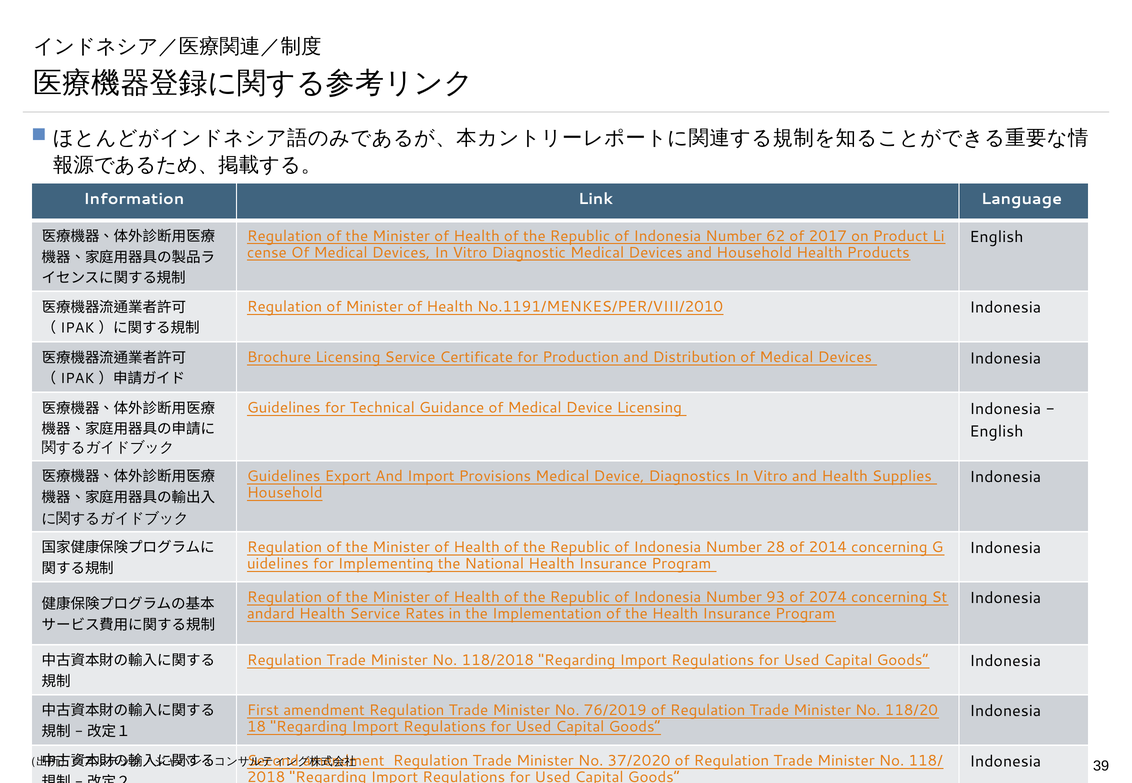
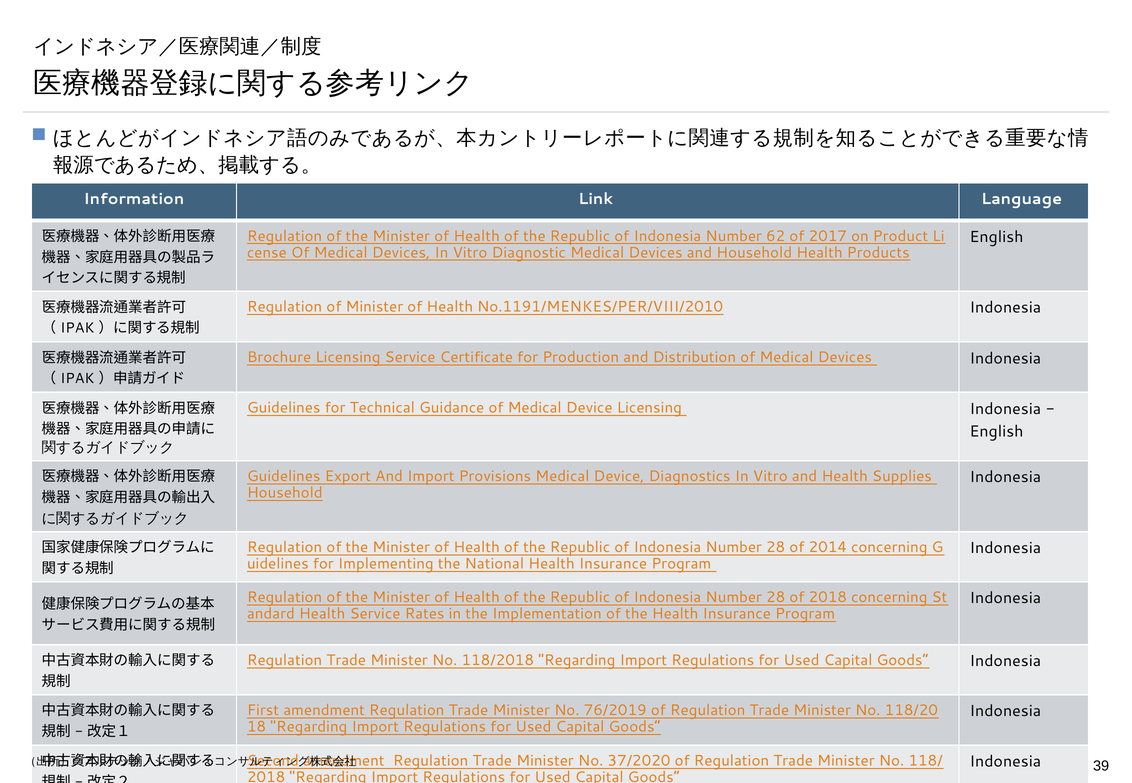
93: 93 -> 28 (776, 598)
of 2074: 2074 -> 2018 (828, 598)
